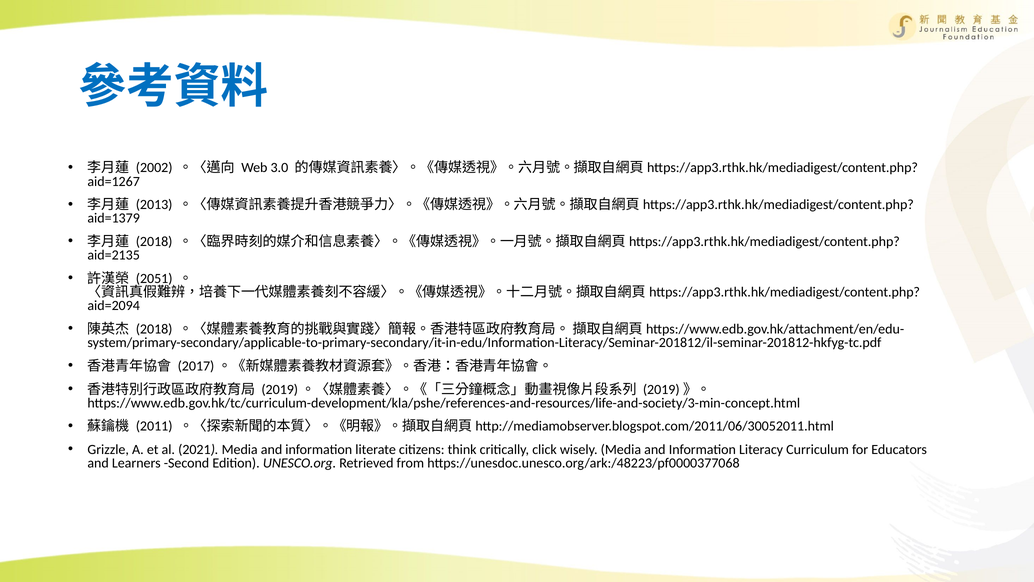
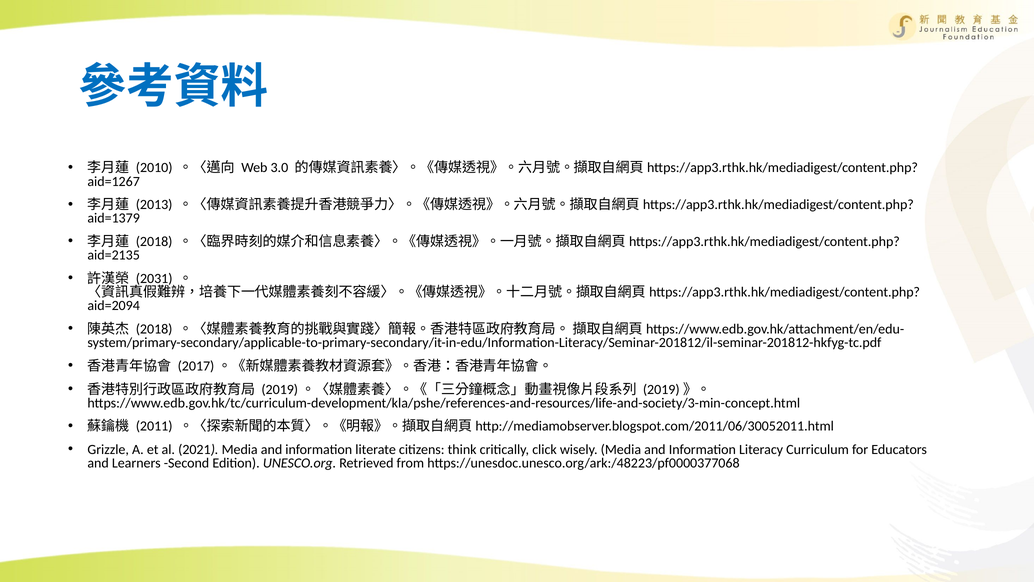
2002: 2002 -> 2010 (154, 168)
2051: 2051 -> 2031 (154, 278)
